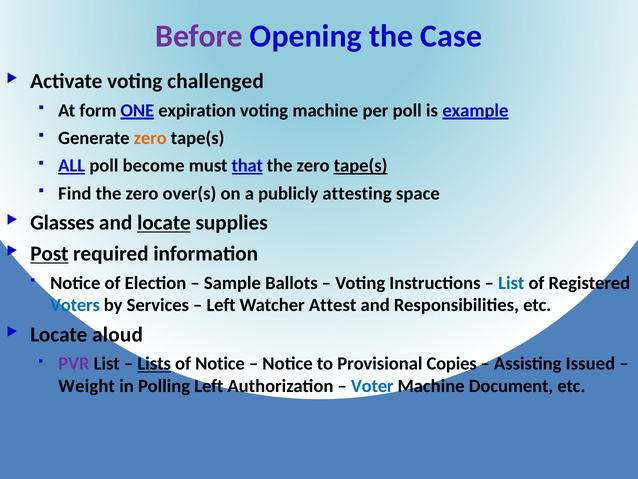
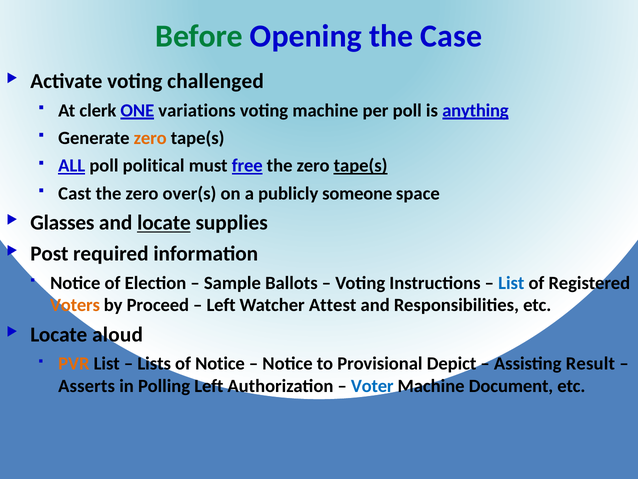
Before colour: purple -> green (199, 36)
form: form -> clerk (98, 110)
expiration: expiration -> variations (197, 110)
example: example -> anything (475, 110)
become: become -> political (154, 166)
that: that -> free (247, 166)
Find: Find -> Cast (75, 193)
attesting: attesting -> someone (357, 193)
Post underline: present -> none (49, 254)
Voters colour: blue -> orange (75, 305)
Services: Services -> Proceed (158, 305)
PVR colour: purple -> orange (74, 363)
Lists underline: present -> none (154, 363)
Copies: Copies -> Depict (452, 363)
Issued: Issued -> Result (590, 363)
Weight: Weight -> Asserts (87, 386)
